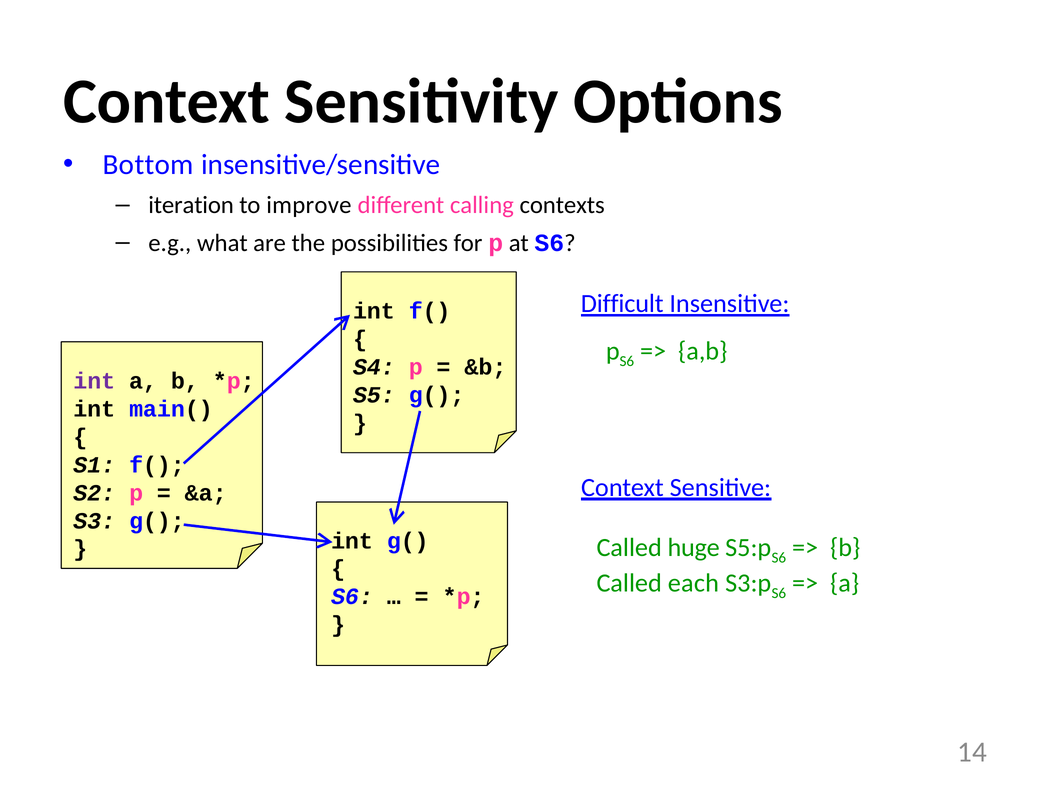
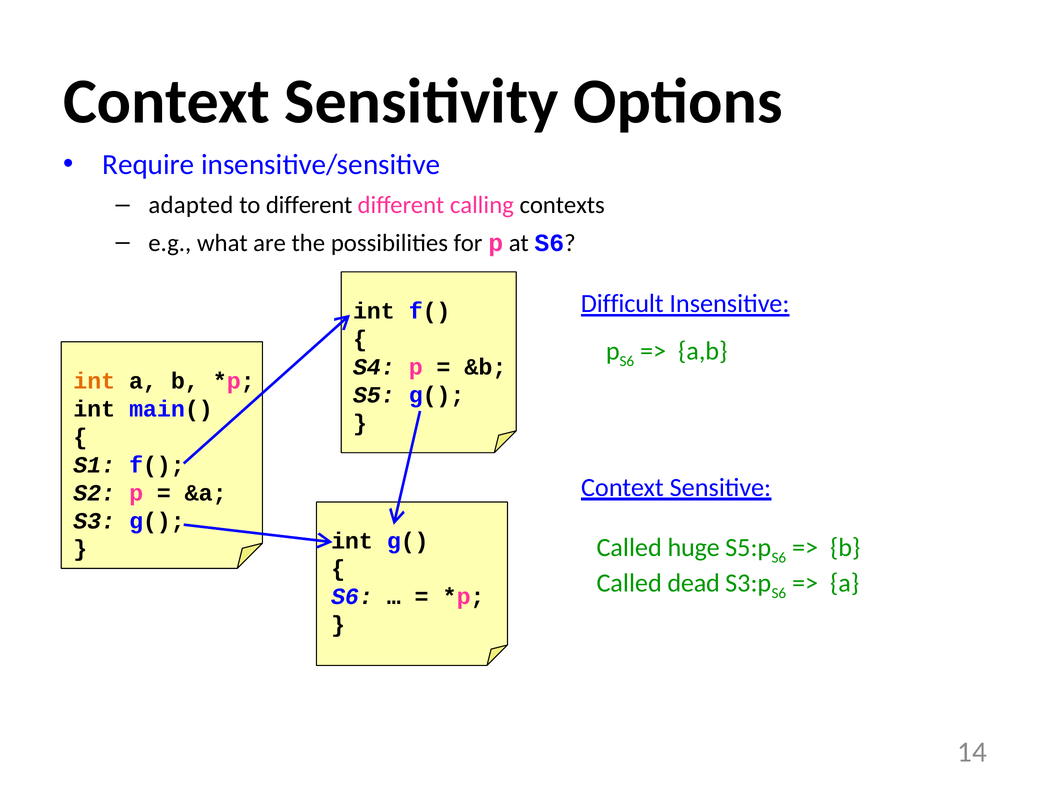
Bottom: Bottom -> Require (148, 165)
iteration: iteration -> adapted (191, 205)
to improve: improve -> different (309, 205)
int colour: purple -> orange (94, 381)
each: each -> dead (694, 584)
